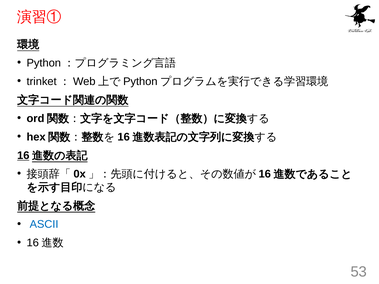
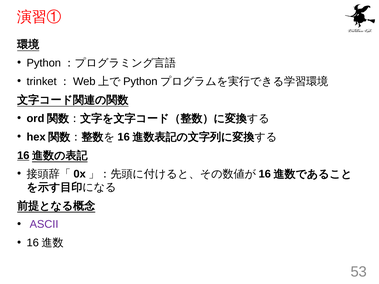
ASCII colour: blue -> purple (44, 224)
